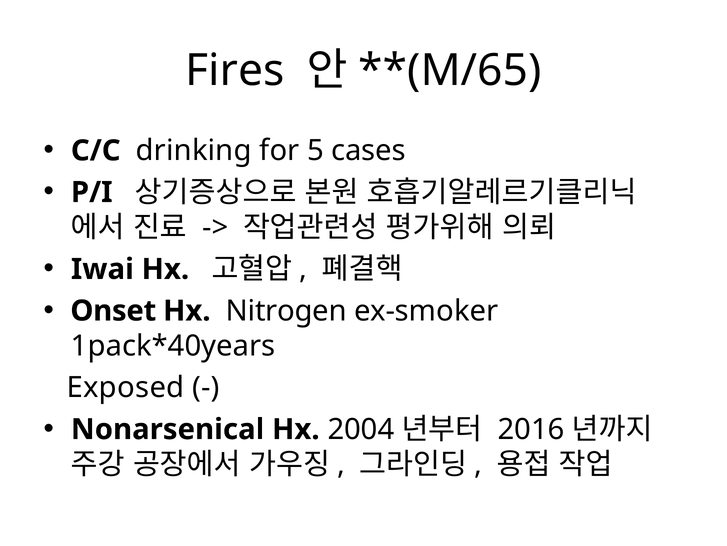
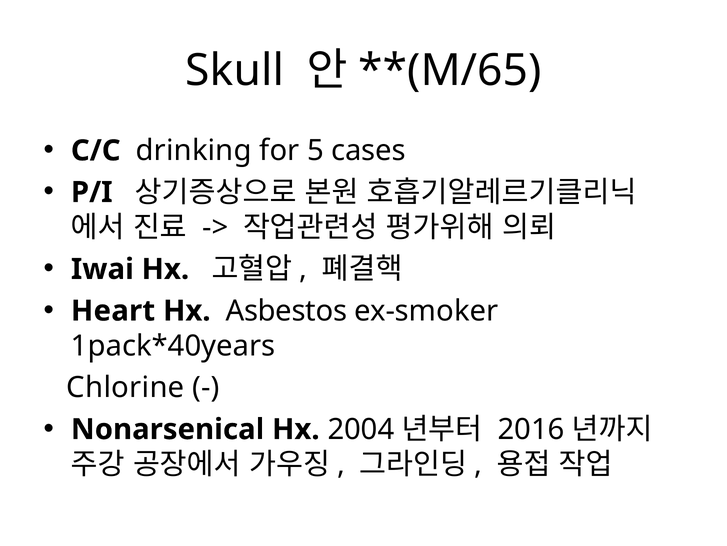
Fires: Fires -> Skull (235, 70)
Onset: Onset -> Heart (113, 310)
Nitrogen: Nitrogen -> Asbestos (286, 310)
Exposed: Exposed -> Chlorine (125, 387)
